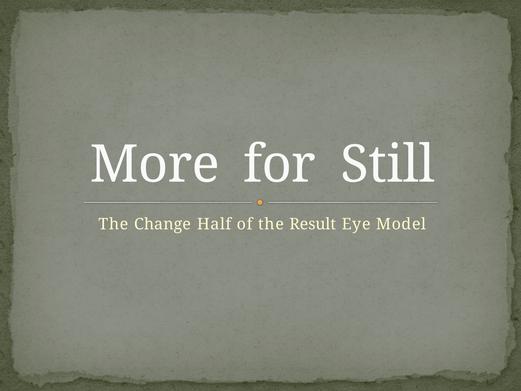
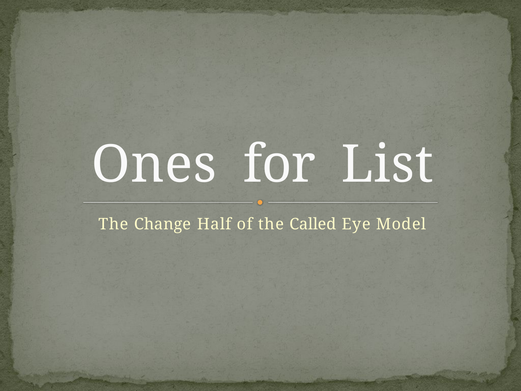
More: More -> Ones (154, 164)
Still: Still -> List (387, 164)
Result: Result -> Called (313, 224)
